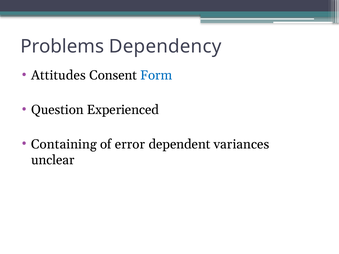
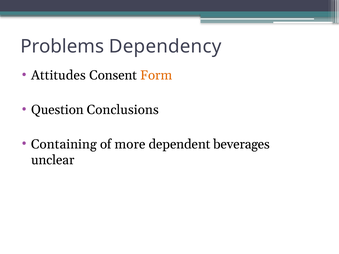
Form colour: blue -> orange (156, 75)
Experienced: Experienced -> Conclusions (123, 110)
error: error -> more (130, 144)
variances: variances -> beverages (242, 144)
